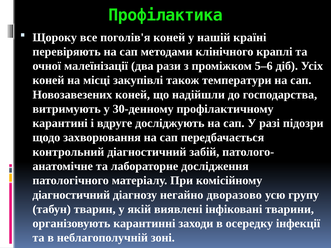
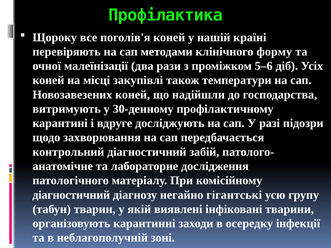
краплі: краплі -> форму (274, 52)
дворазово: дворазово -> гігантські (234, 195)
